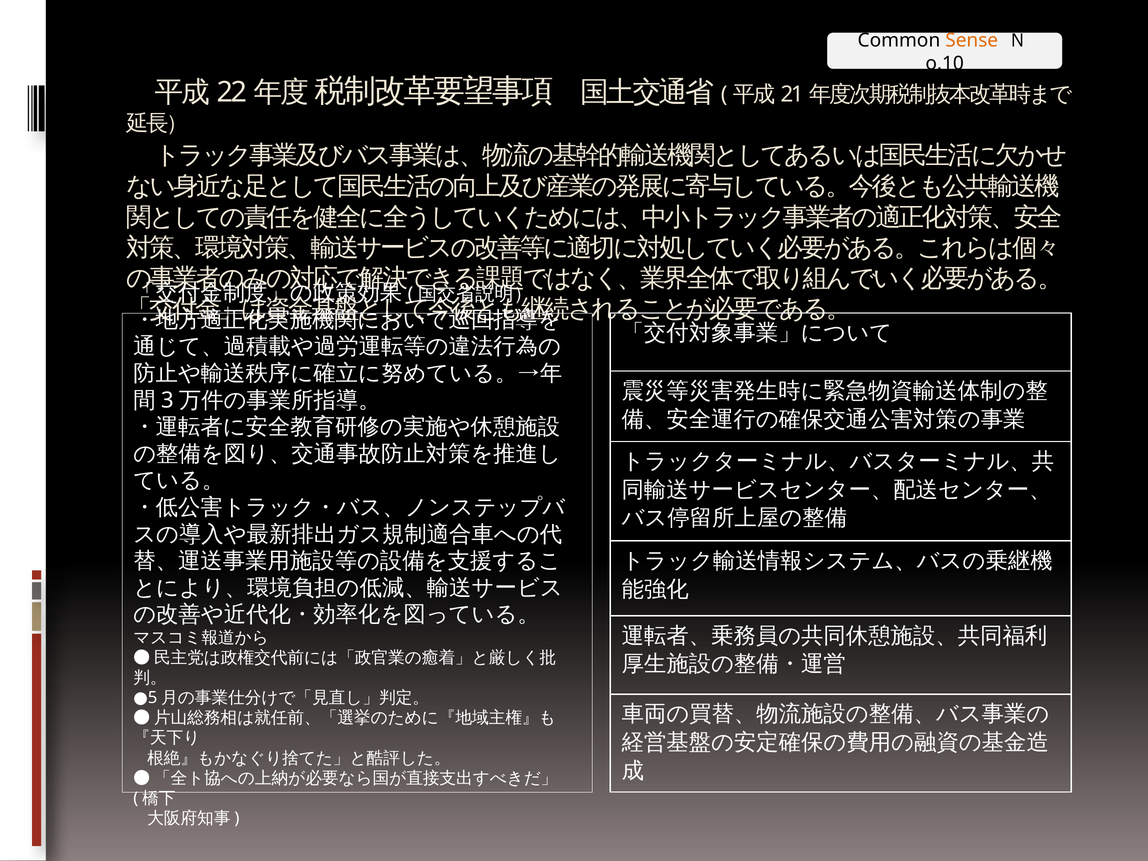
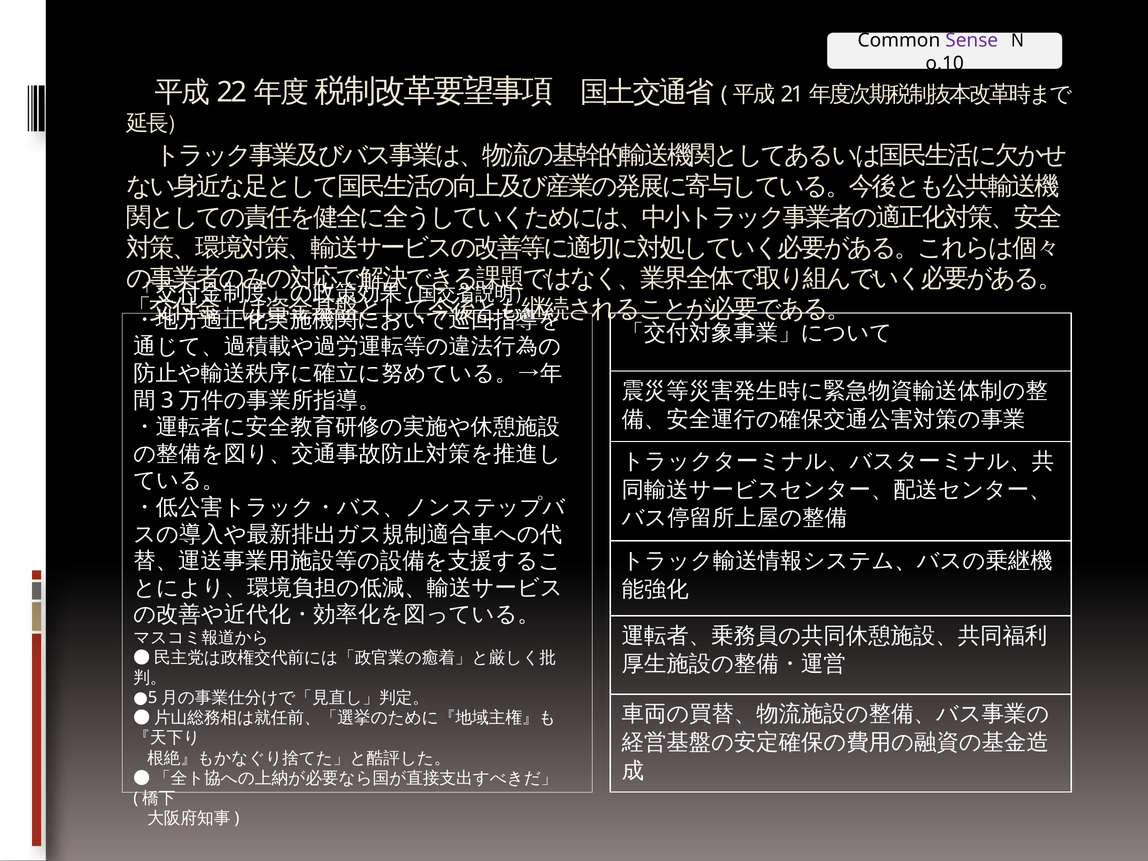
Sense colour: orange -> purple (972, 41)
